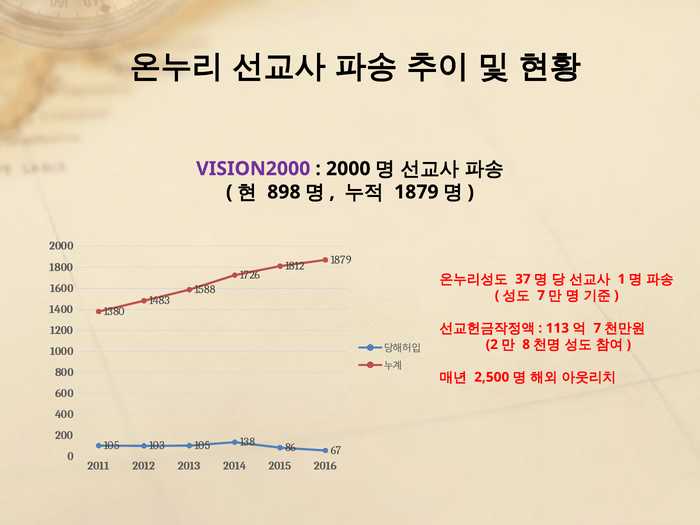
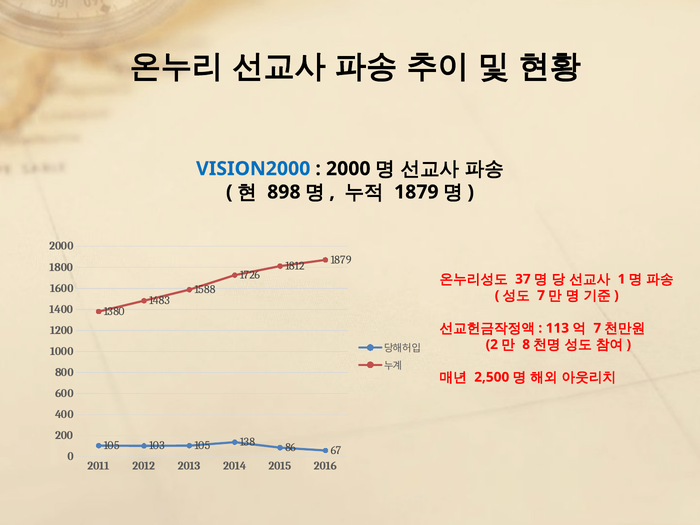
VISION2000 colour: purple -> blue (253, 169)
